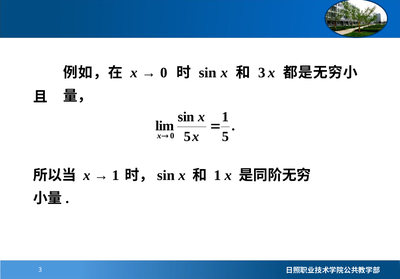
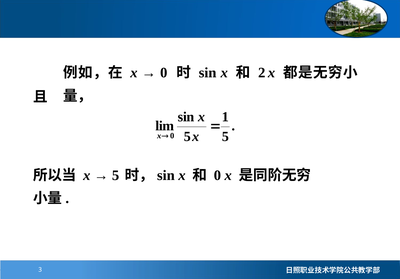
3: 3 -> 2 (262, 73)
1: 1 -> 5 (116, 175)
1: 1 -> 0 (217, 175)
